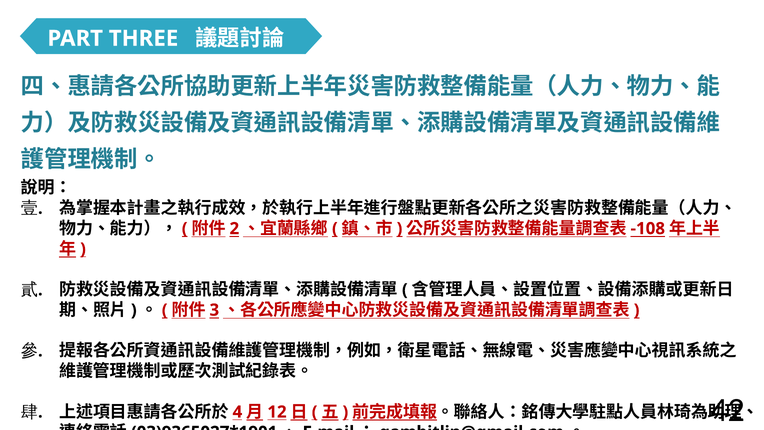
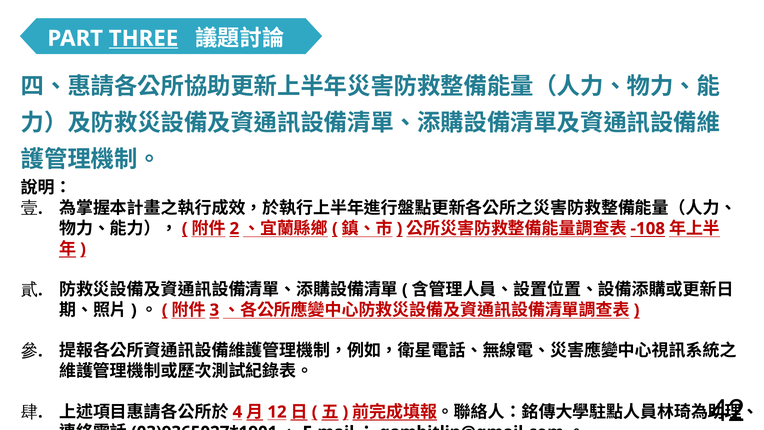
THREE underline: none -> present (144, 38)
